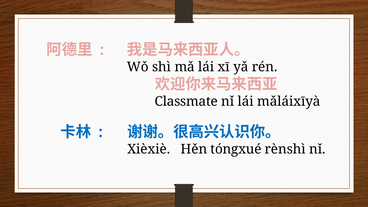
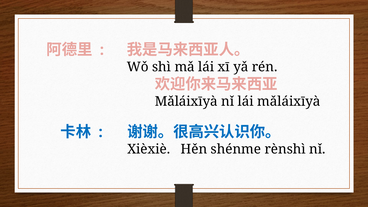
Classmate: Classmate -> Mǎláixīyà (186, 101)
tóngxué: tóngxué -> shénme (236, 149)
